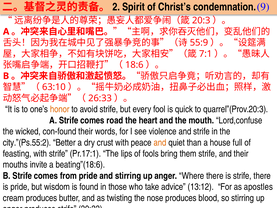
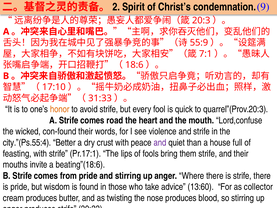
63:10: 63:10 -> 17:10 (54, 87)
26:33: 26:33 -> 31:33 (100, 98)
city.”(Ps.55:2: city.”(Ps.55:2 -> city.”(Ps.55:4 (27, 142)
and colour: orange -> purple (160, 142)
13:12: 13:12 -> 13:60 (201, 187)
apostles: apostles -> collector (258, 187)
